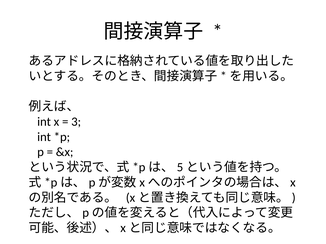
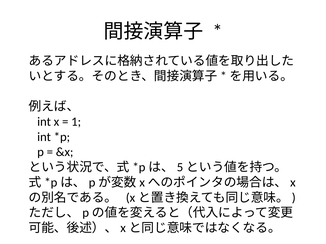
3: 3 -> 1 (76, 122)
